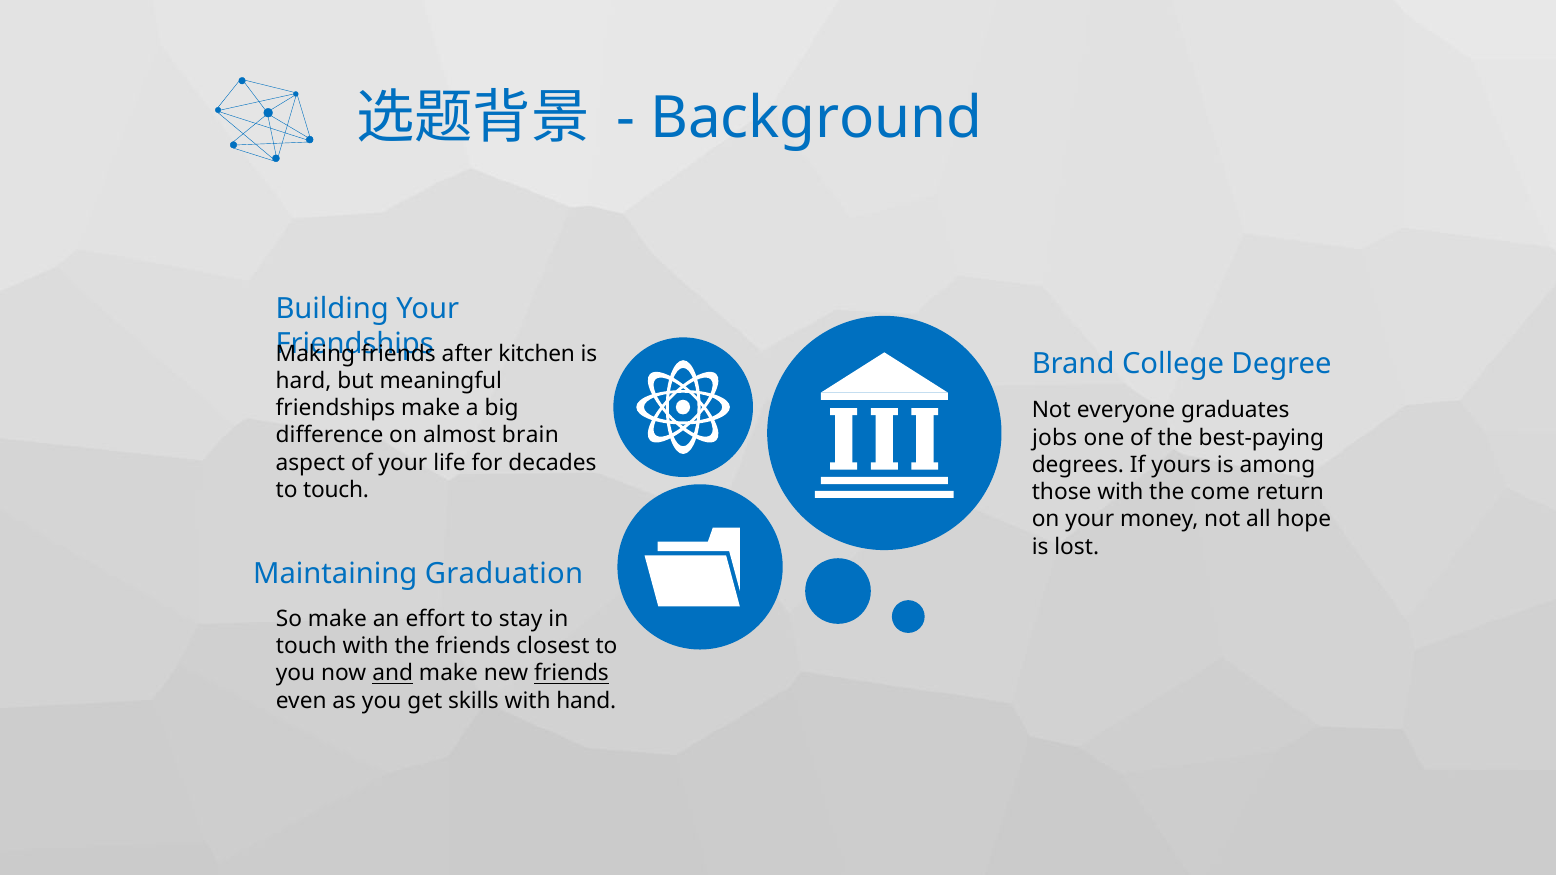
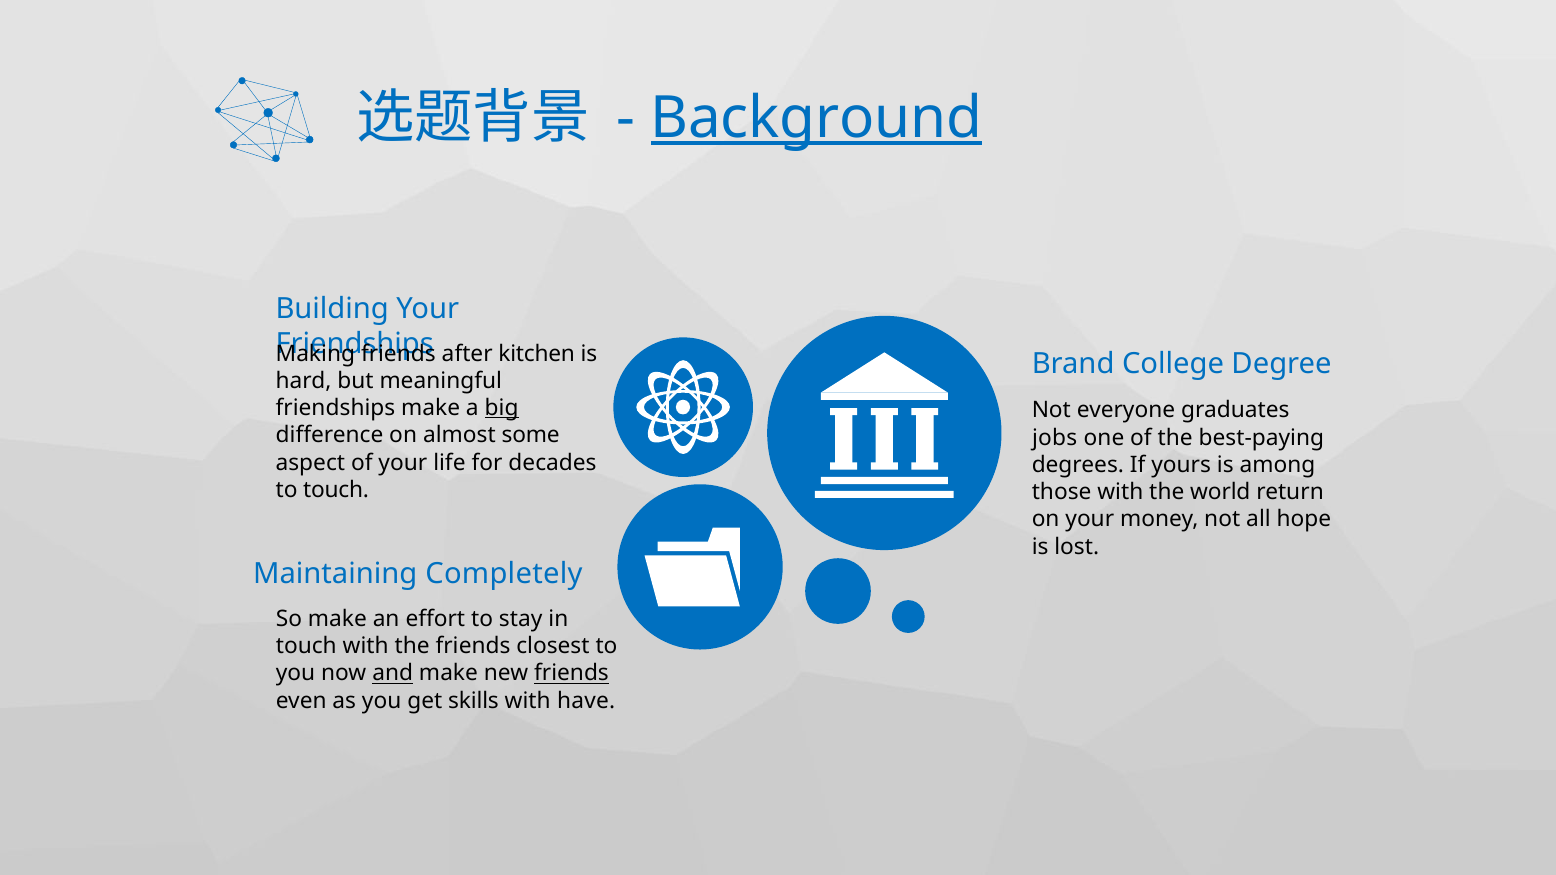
Background underline: none -> present (817, 118)
big underline: none -> present (502, 408)
brain: brain -> some (531, 435)
come: come -> world (1220, 492)
Graduation: Graduation -> Completely (504, 574)
hand: hand -> have (586, 701)
